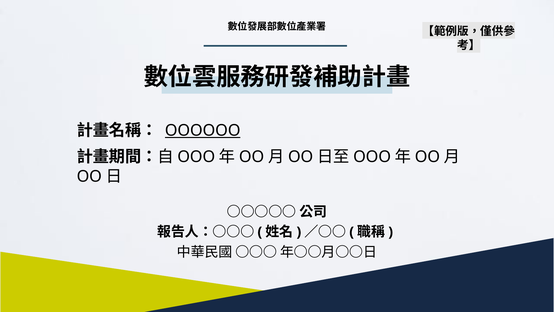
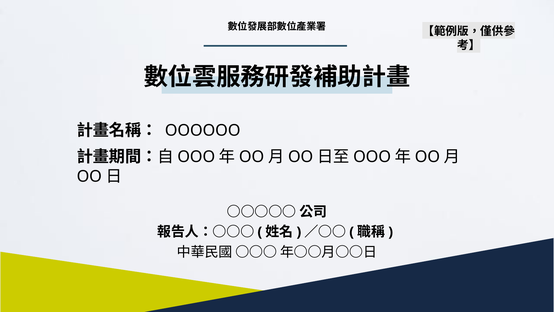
OOOOOO underline: present -> none (203, 130)
